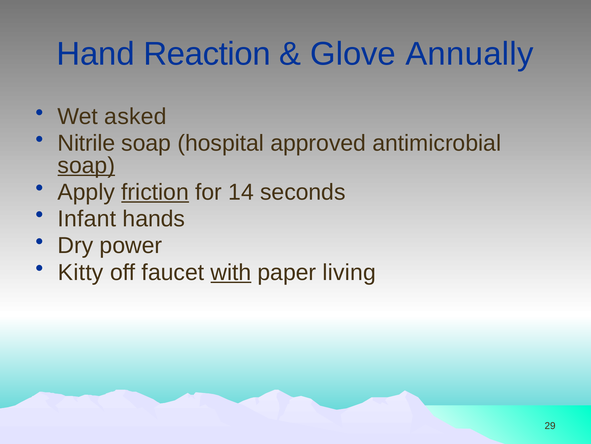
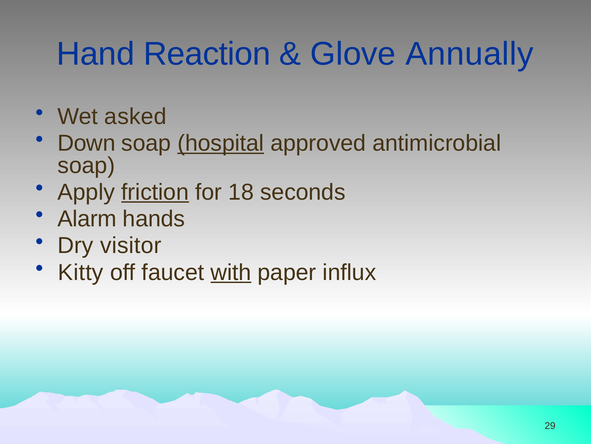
Nitrile: Nitrile -> Down (86, 143)
hospital underline: none -> present (221, 143)
soap underline: present -> none (86, 165)
14: 14 -> 18 (241, 192)
Infant: Infant -> Alarm (87, 219)
power: power -> visitor (131, 245)
living: living -> influx (349, 272)
